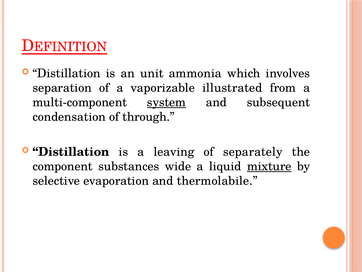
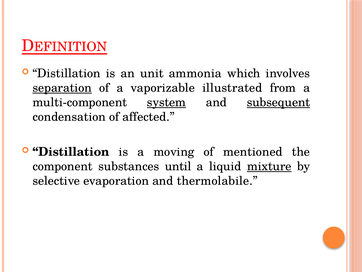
separation underline: none -> present (62, 88)
subsequent underline: none -> present (278, 102)
through: through -> affected (148, 117)
leaving: leaving -> moving (174, 152)
separately: separately -> mentioned (253, 152)
wide: wide -> until (178, 166)
